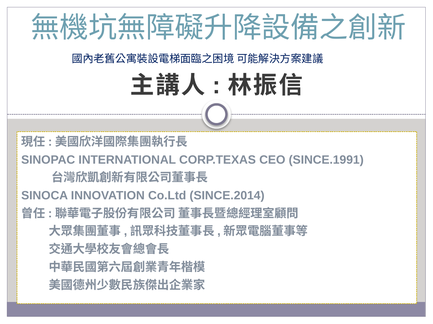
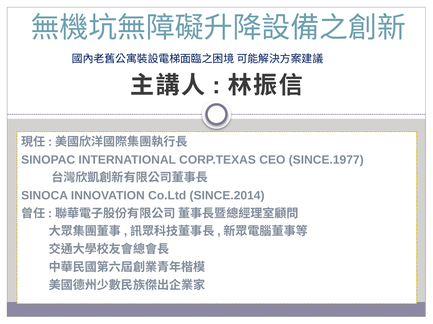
SINCE.1991: SINCE.1991 -> SINCE.1977 (326, 160)
